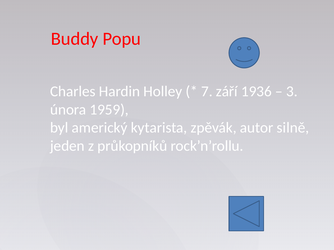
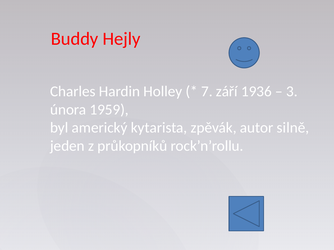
Popu: Popu -> Hejly (122, 39)
